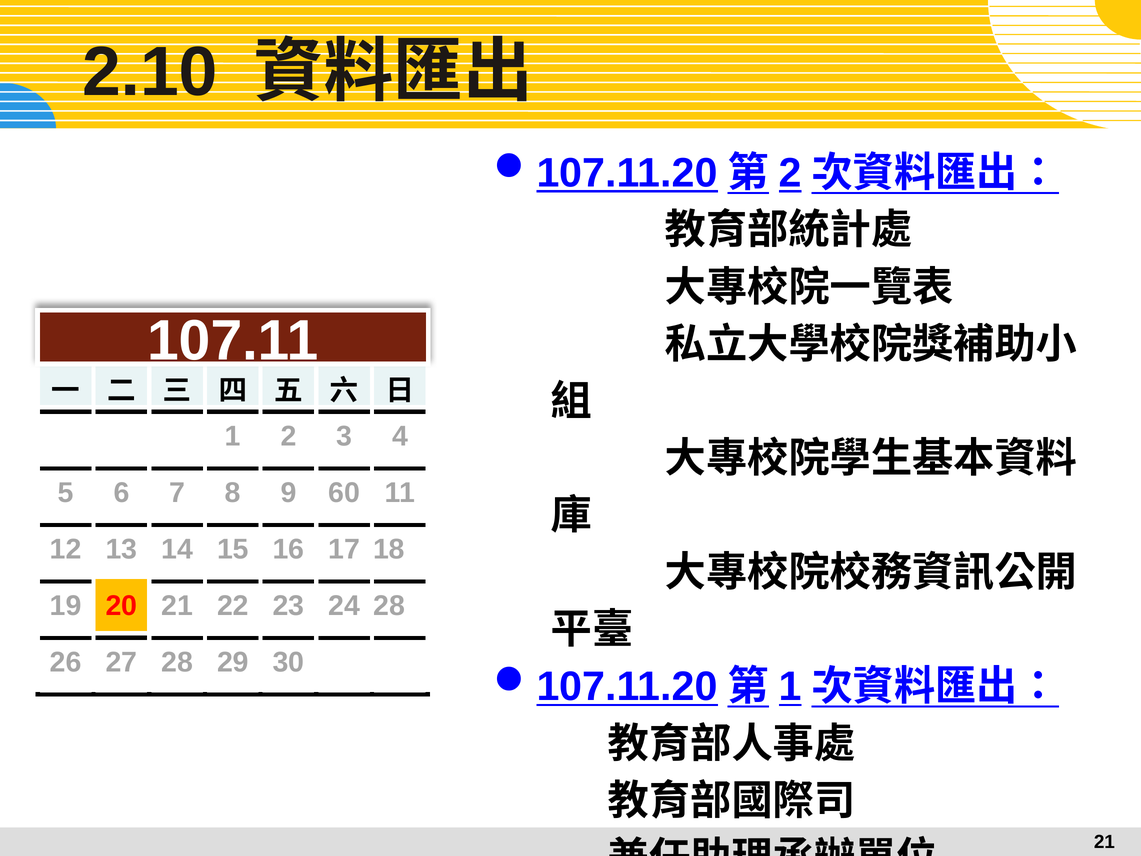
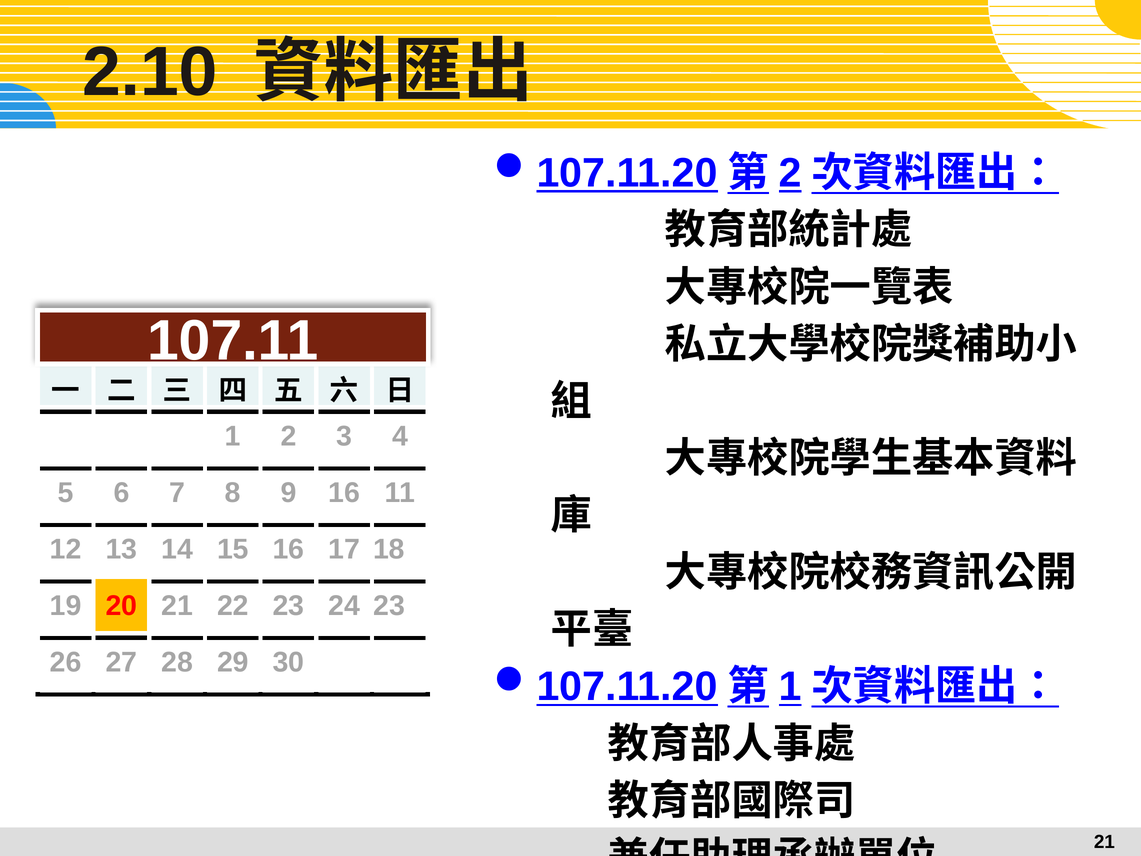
9 60: 60 -> 16 (344, 493)
24 28: 28 -> 23 (389, 606)
